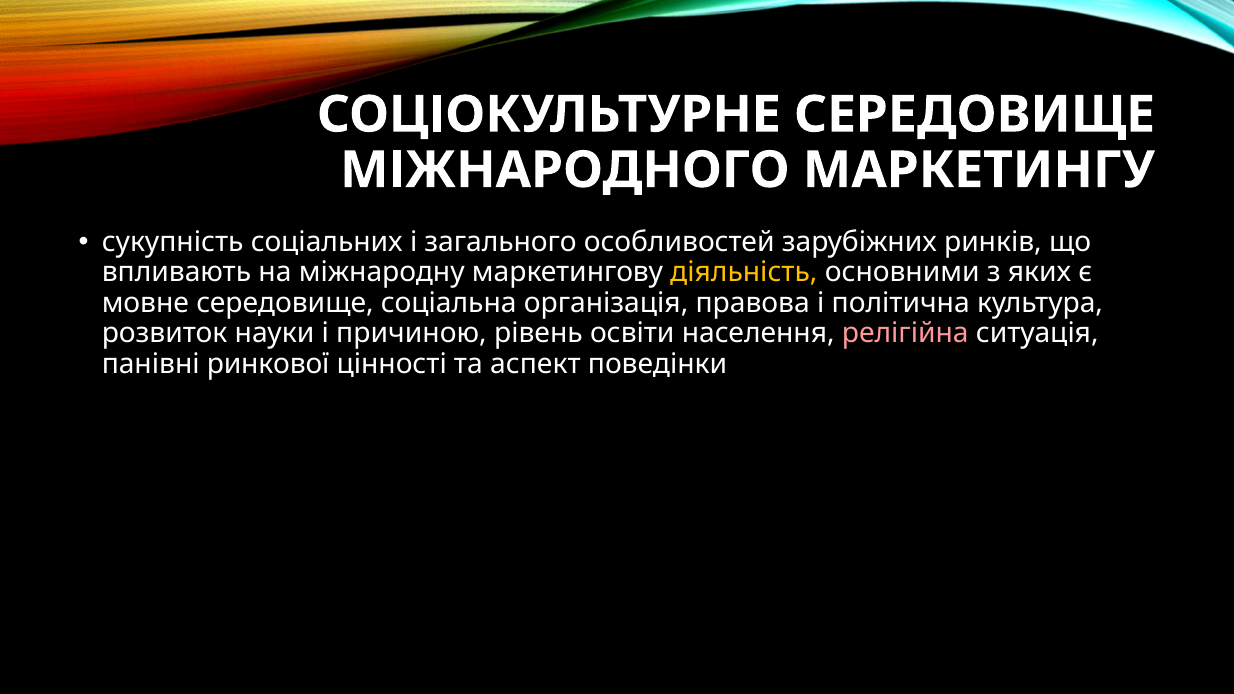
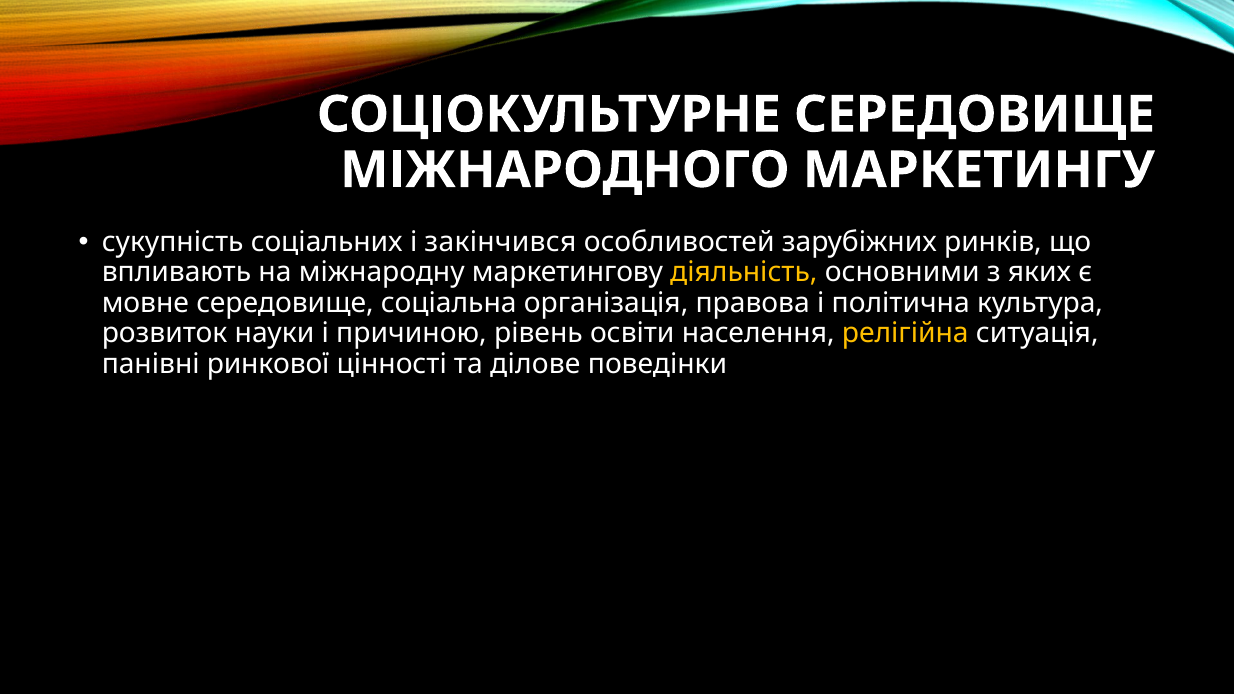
загального: загального -> закінчився (500, 242)
релігійна colour: pink -> yellow (905, 333)
аспект: аспект -> ділове (535, 364)
